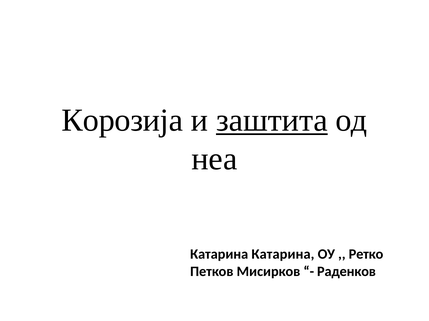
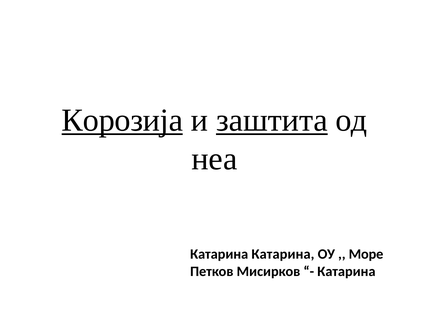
Корозија underline: none -> present (122, 121)
Ретко: Ретко -> Море (366, 255)
Раденков: Раденков -> Катарина (346, 272)
